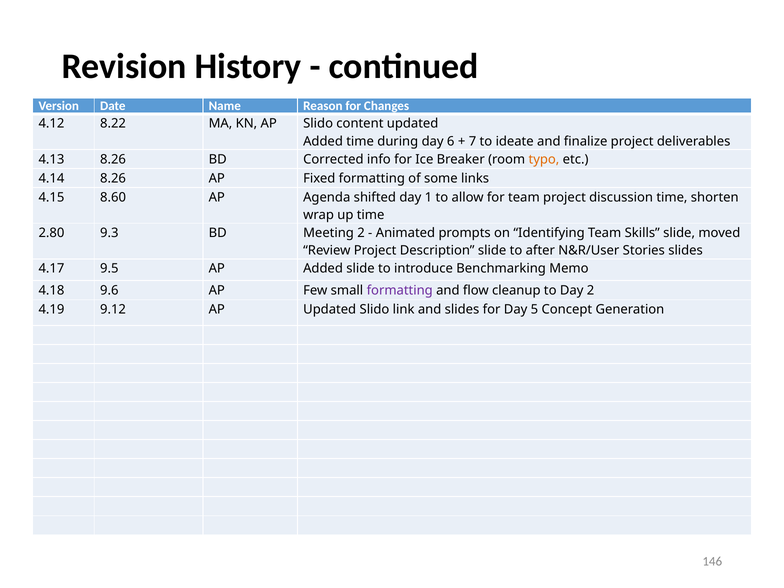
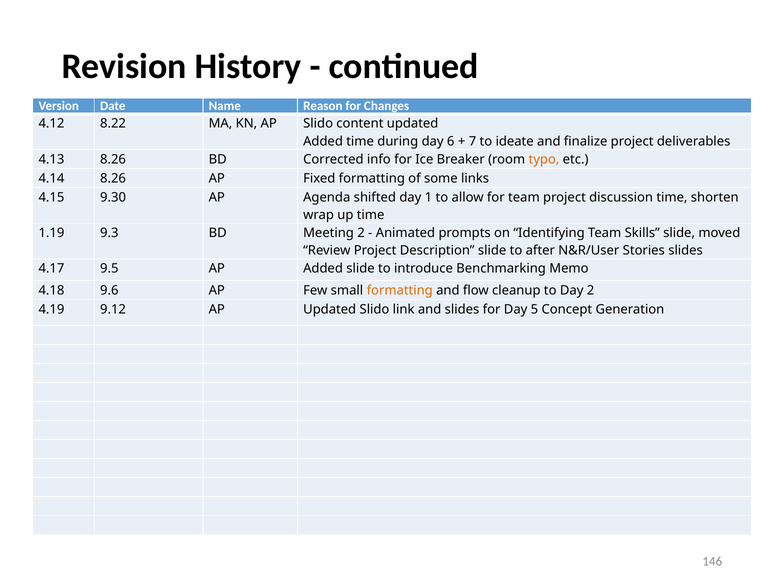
8.60: 8.60 -> 9.30 (113, 197)
2.80: 2.80 -> 1.19 (51, 233)
formatting colour: purple -> orange (400, 290)
